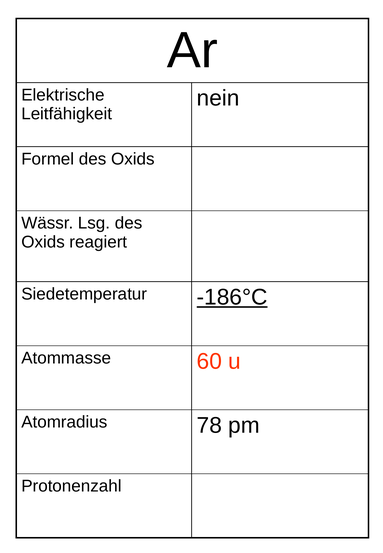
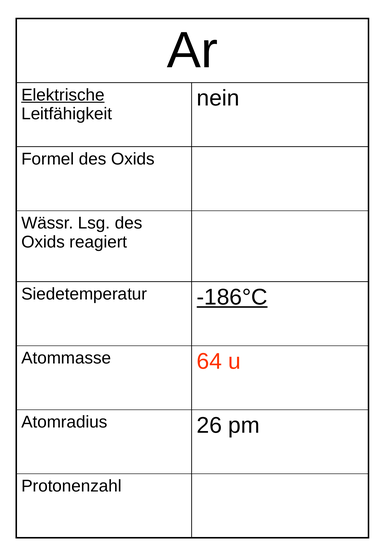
Elektrische underline: none -> present (63, 95)
60: 60 -> 64 (209, 361)
78: 78 -> 26 (209, 426)
